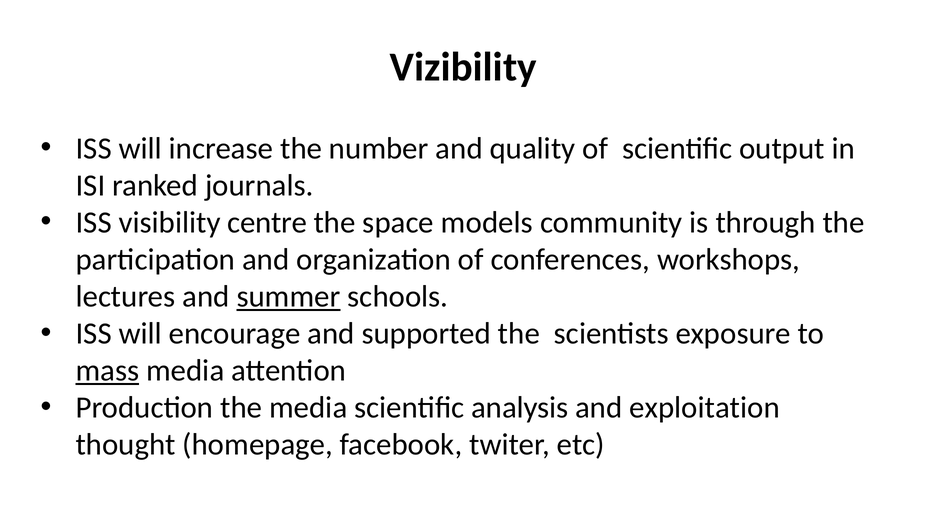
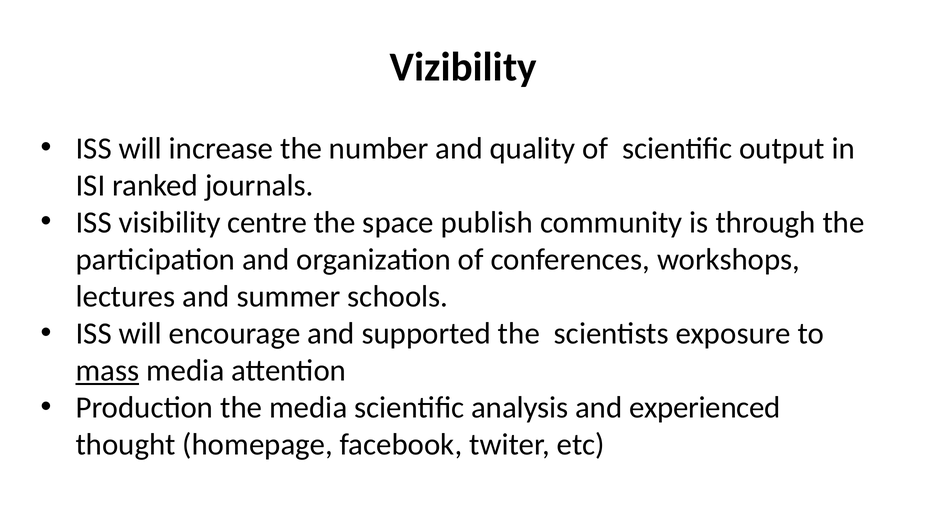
models: models -> publish (487, 223)
summer underline: present -> none (288, 297)
exploitation: exploitation -> experienced (705, 408)
